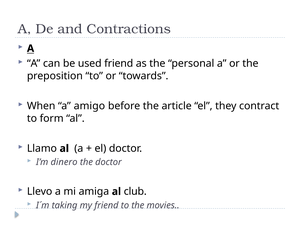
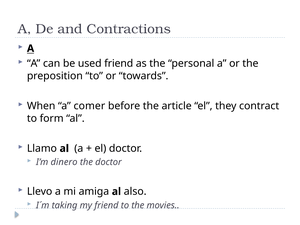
amigo: amigo -> comer (89, 106)
club: club -> also (135, 192)
